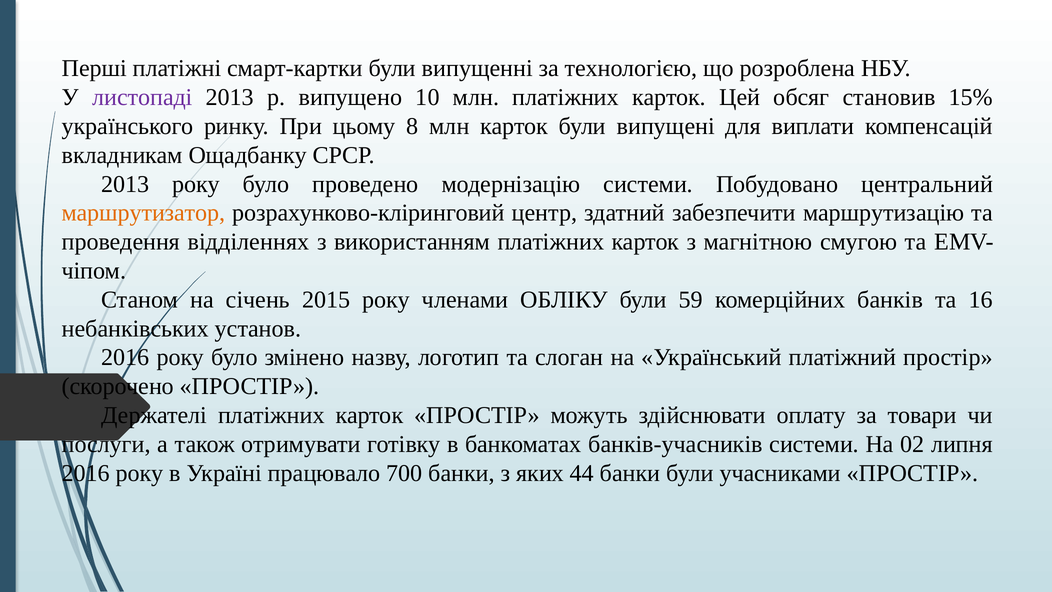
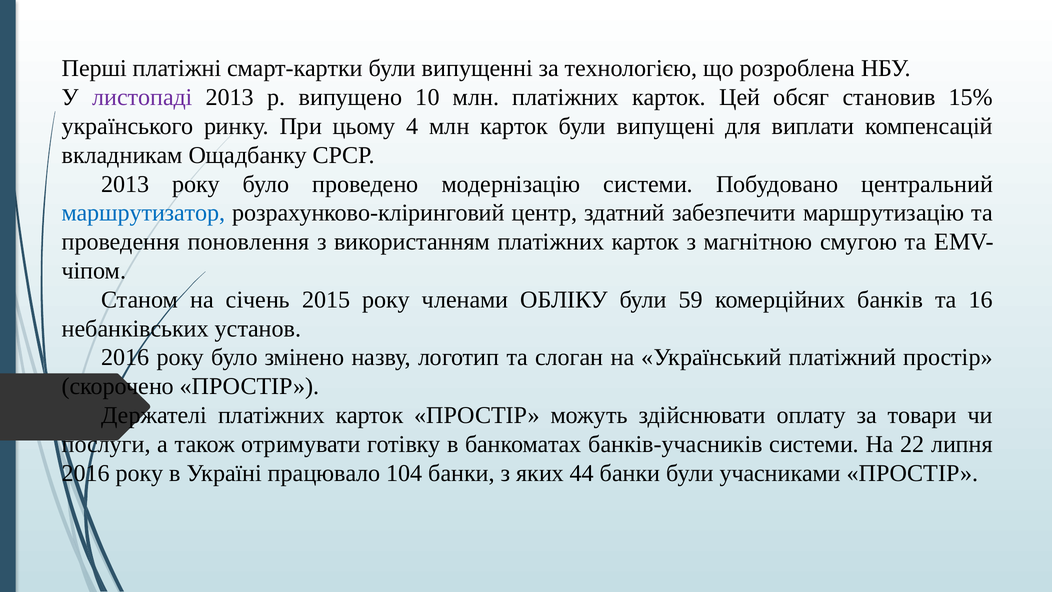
8: 8 -> 4 (412, 126)
маршрутизатор colour: orange -> blue (143, 213)
відділеннях: відділеннях -> поновлення (249, 242)
02: 02 -> 22 (912, 444)
700: 700 -> 104 (404, 473)
